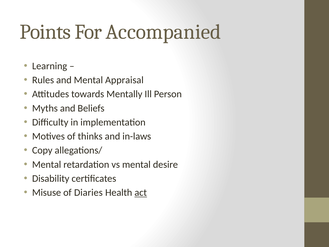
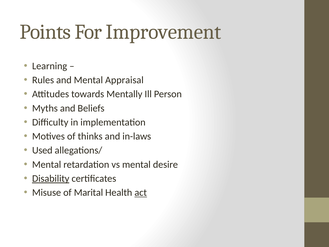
Accompanied: Accompanied -> Improvement (163, 32)
Copy: Copy -> Used (42, 150)
Disability underline: none -> present (51, 178)
Diaries: Diaries -> Marital (88, 192)
